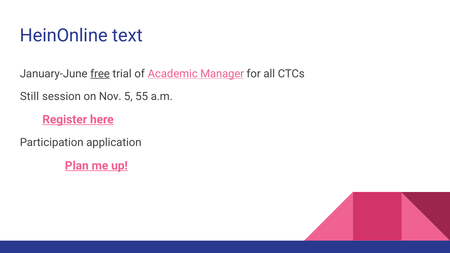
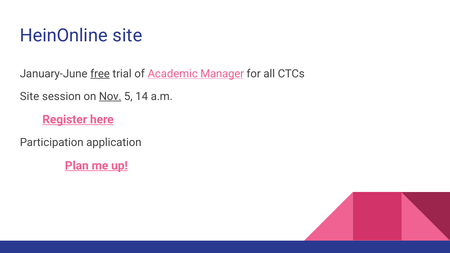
HeinOnline text: text -> site (127, 36)
Still: Still -> Site (30, 96)
Nov underline: none -> present (110, 96)
55: 55 -> 14 (142, 96)
